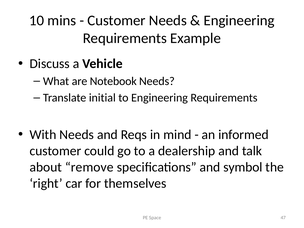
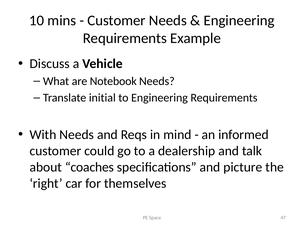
remove: remove -> coaches (89, 167)
symbol: symbol -> picture (243, 167)
